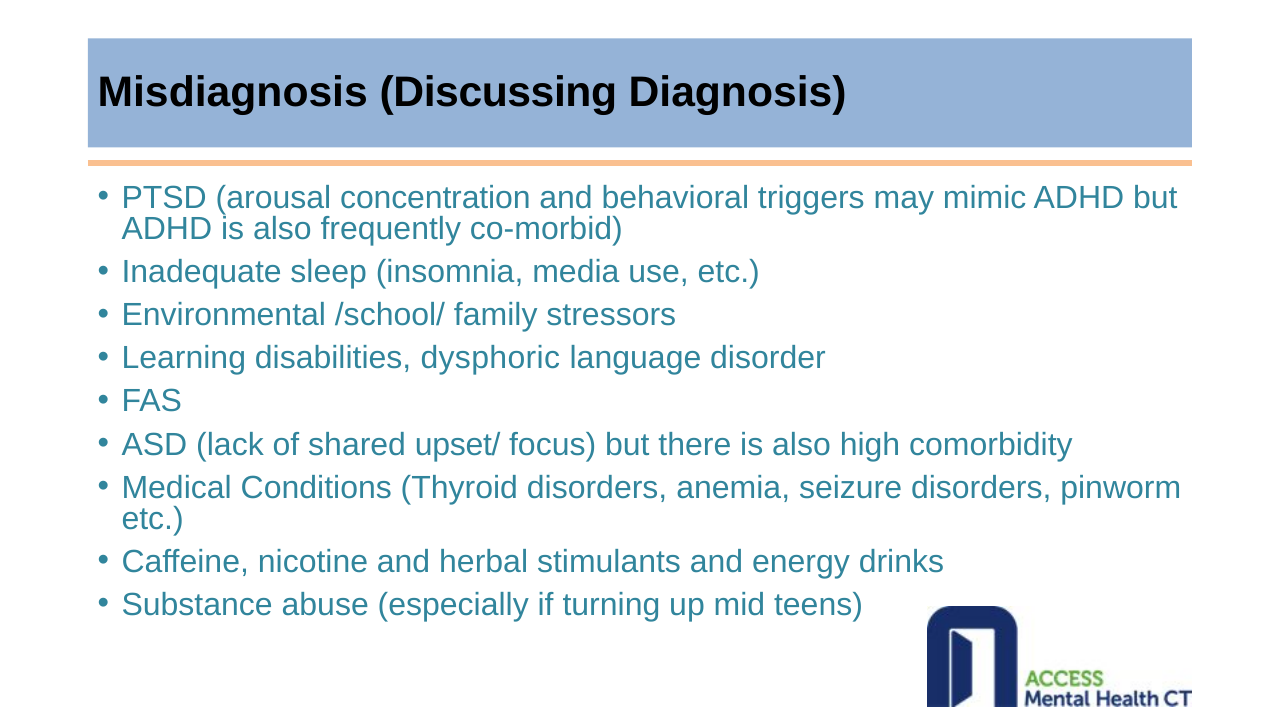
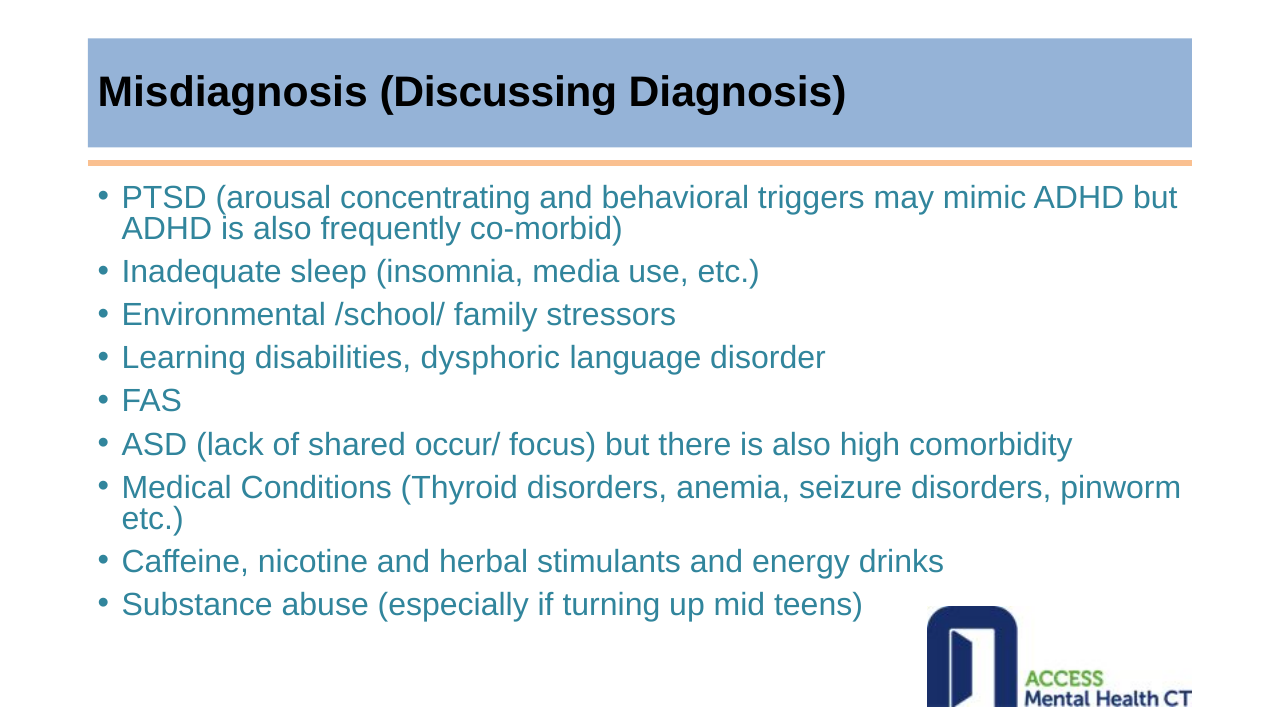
concentration: concentration -> concentrating (435, 198)
upset/: upset/ -> occur/ (458, 444)
